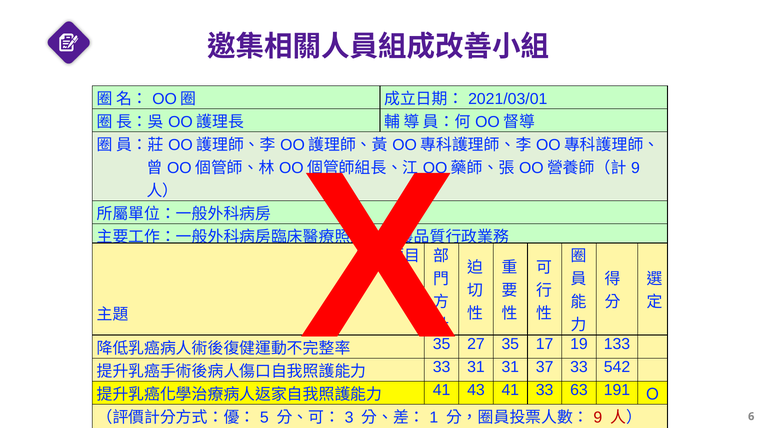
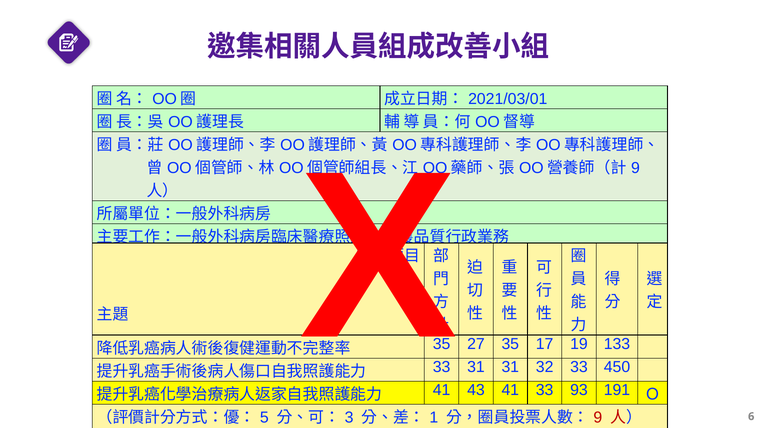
37: 37 -> 32 (545, 367)
542: 542 -> 450 (617, 367)
63: 63 -> 93 (579, 390)
